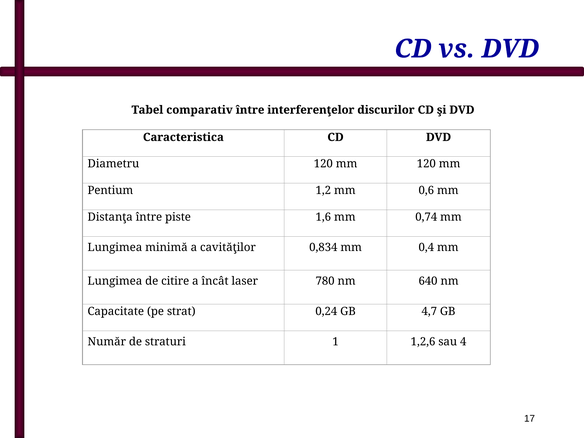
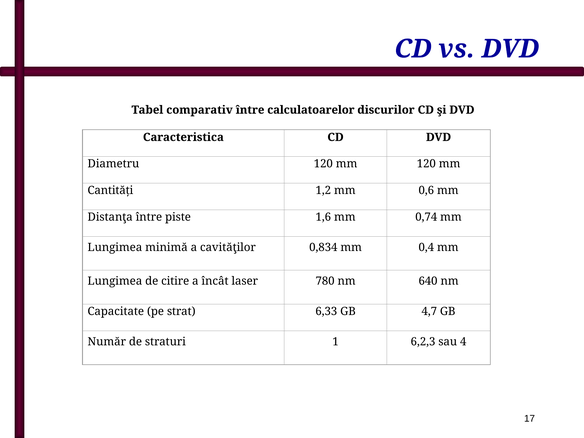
interferenţelor: interferenţelor -> calculatoarelor (311, 110)
Pentium: Pentium -> Cantităţi (110, 190)
0,24: 0,24 -> 6,33 (326, 311)
1,2,6: 1,2,6 -> 6,2,3 (423, 342)
